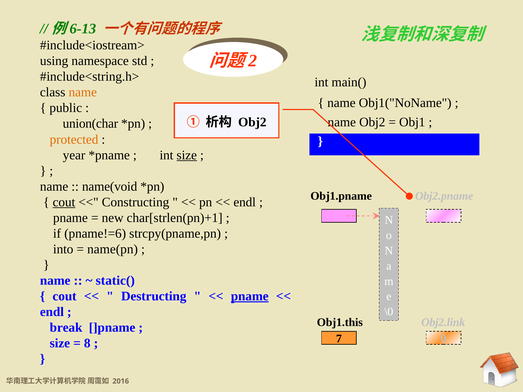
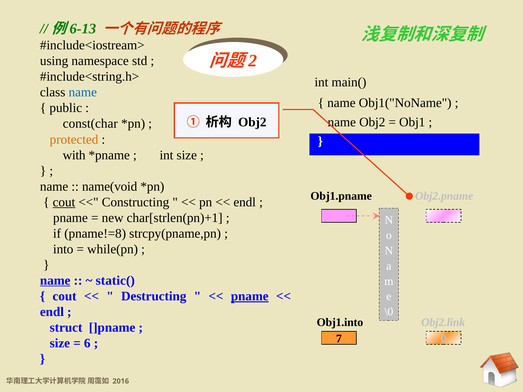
name colour: orange -> blue (83, 92)
union(char: union(char -> const(char (90, 124)
year: year -> with (74, 155)
size underline: present -> none (187, 155)
pname!=6: pname!=6 -> pname!=8 (95, 234)
name(pn: name(pn -> while(pn (113, 249)
name underline: none -> present (55, 281)
Obj1.this: Obj1.this -> Obj1.into (340, 323)
break: break -> struct (66, 328)
8: 8 -> 6 (87, 343)
